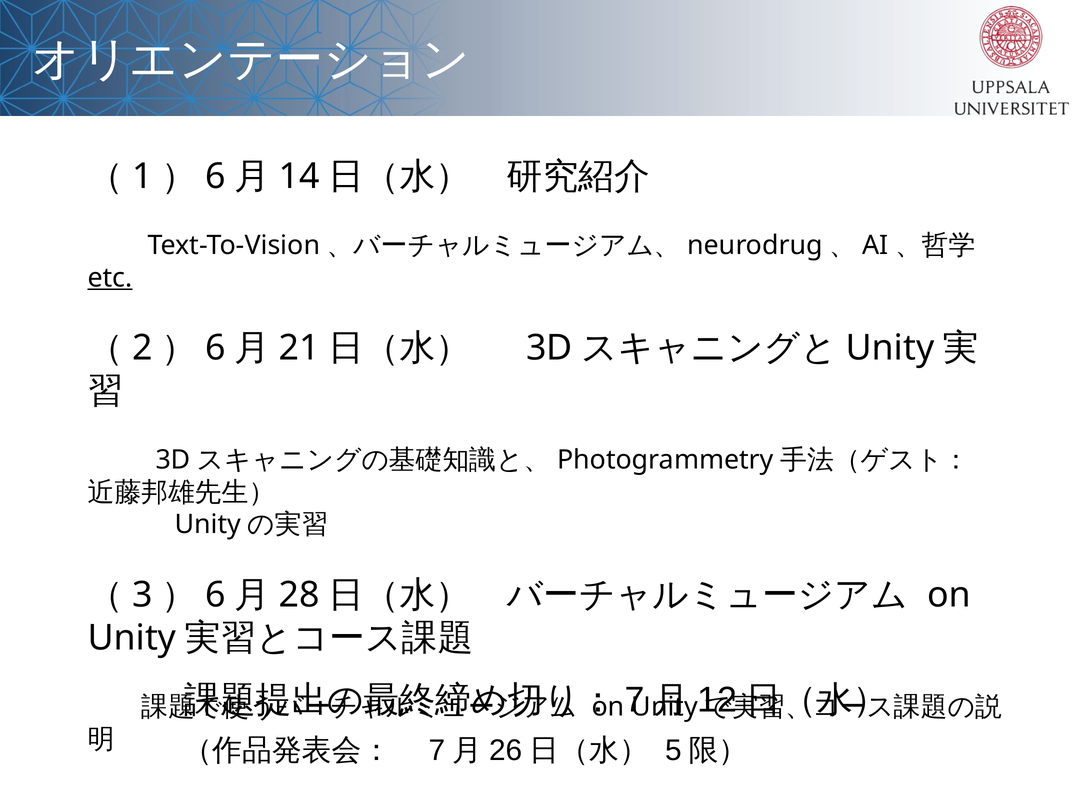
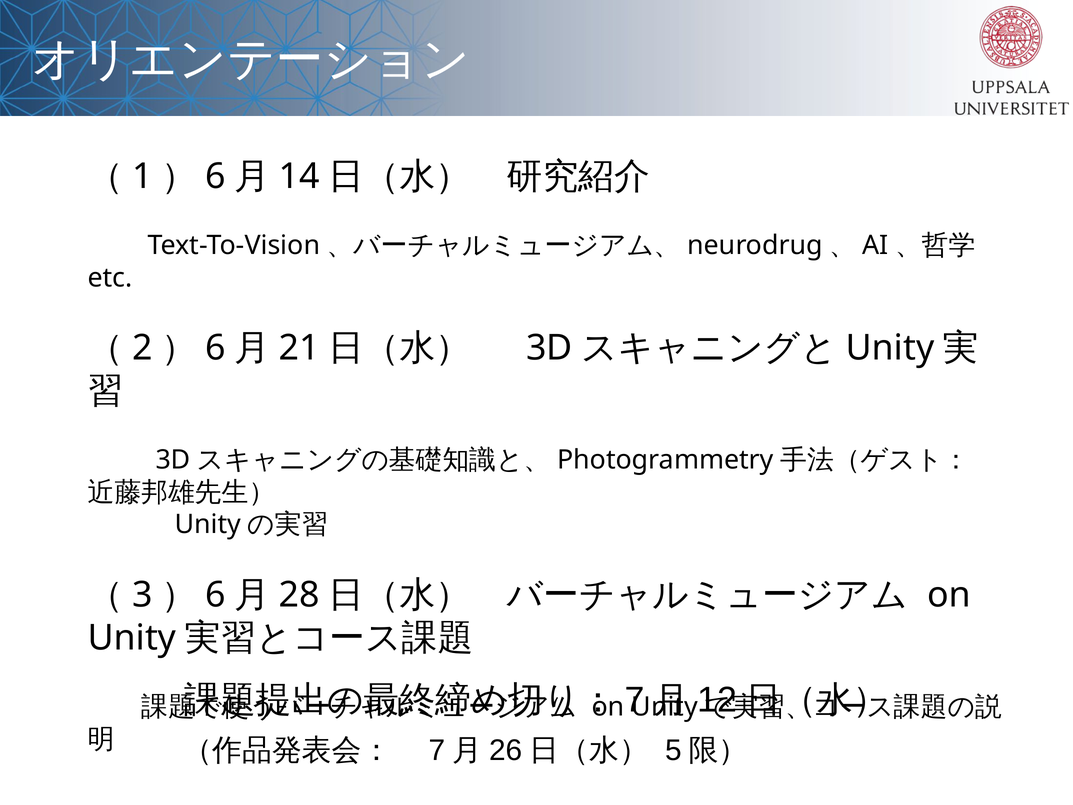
etc underline: present -> none (110, 278)
